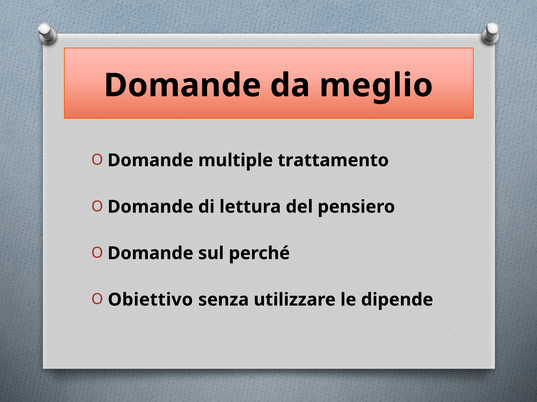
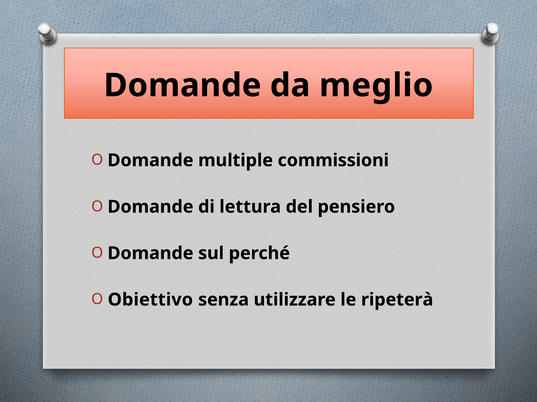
trattamento: trattamento -> commissioni (333, 161)
dipende: dipende -> ripeterà (397, 300)
